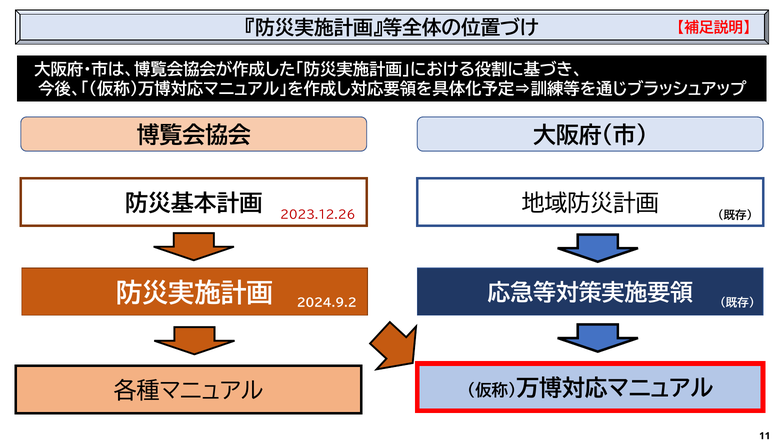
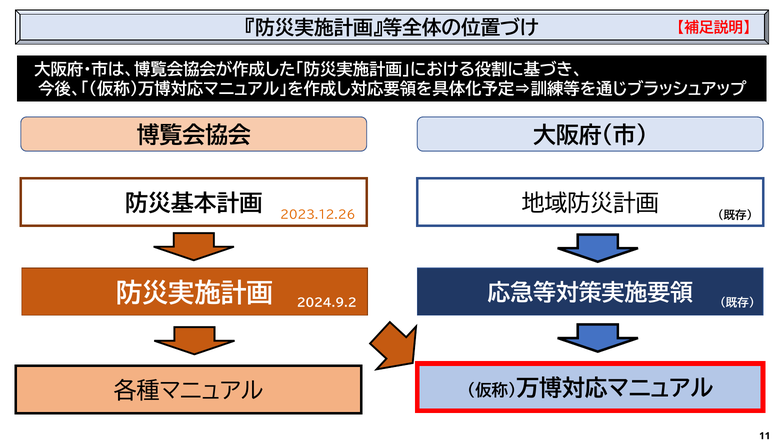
2023.12.26 colour: red -> orange (318, 215)
